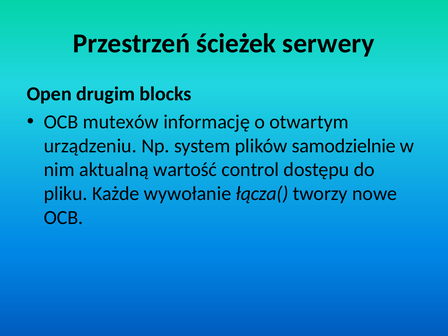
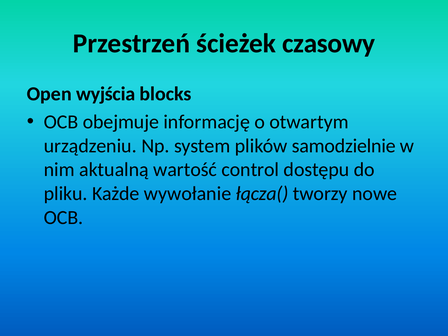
serwery: serwery -> czasowy (329, 43)
drugim: drugim -> wyjścia (106, 94)
mutexów: mutexów -> obejmuje (121, 122)
